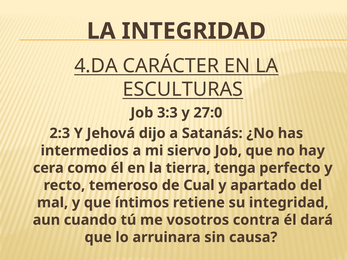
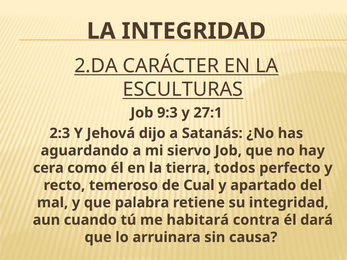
4.DA: 4.DA -> 2.DA (96, 66)
3:3: 3:3 -> 9:3 (167, 113)
27:0: 27:0 -> 27:1 (208, 113)
intermedios: intermedios -> aguardando (85, 151)
tenga: tenga -> todos (235, 168)
íntimos: íntimos -> palabra (142, 203)
vosotros: vosotros -> habitará (198, 220)
